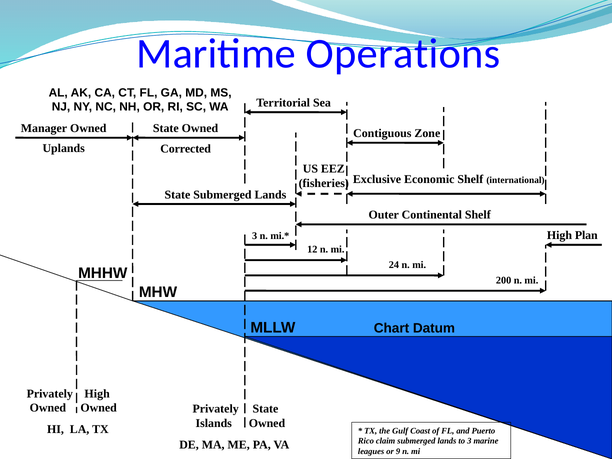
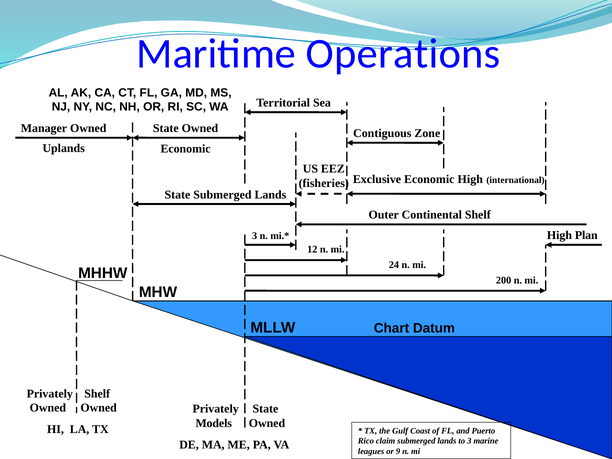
Corrected: Corrected -> Economic (186, 149)
Economic Shelf: Shelf -> High (470, 179)
High: High -> Shelf (97, 394)
Islands: Islands -> Models (214, 423)
